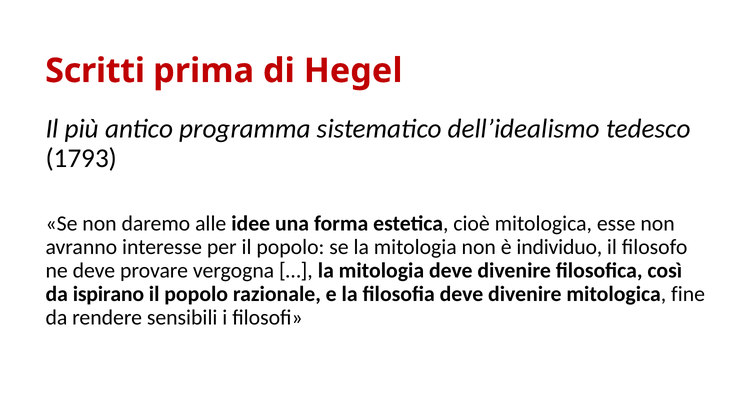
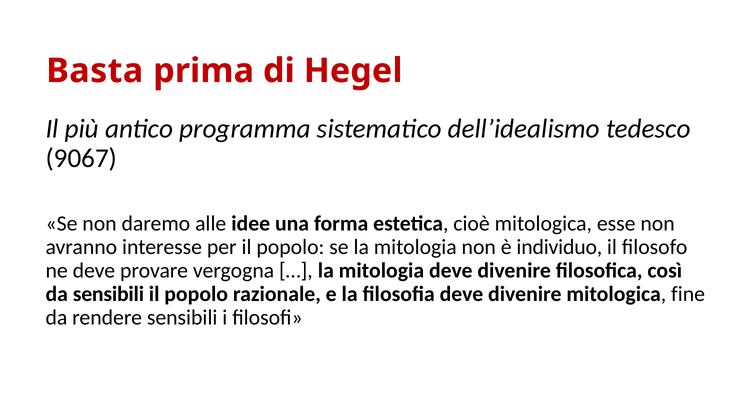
Scritti: Scritti -> Basta (95, 71)
1793: 1793 -> 9067 (81, 158)
da ispirano: ispirano -> sensibili (108, 294)
